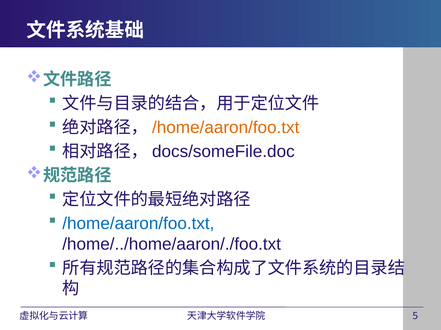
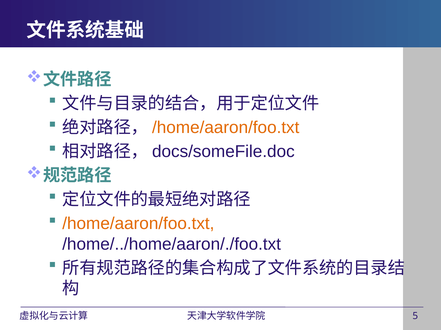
/home/aaron/foo.txt colour: blue -> orange (138, 224)
